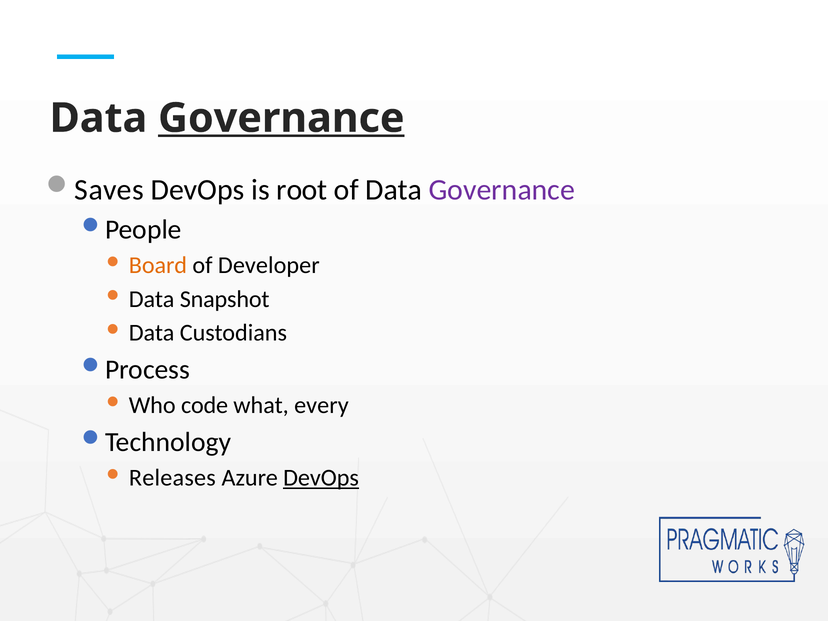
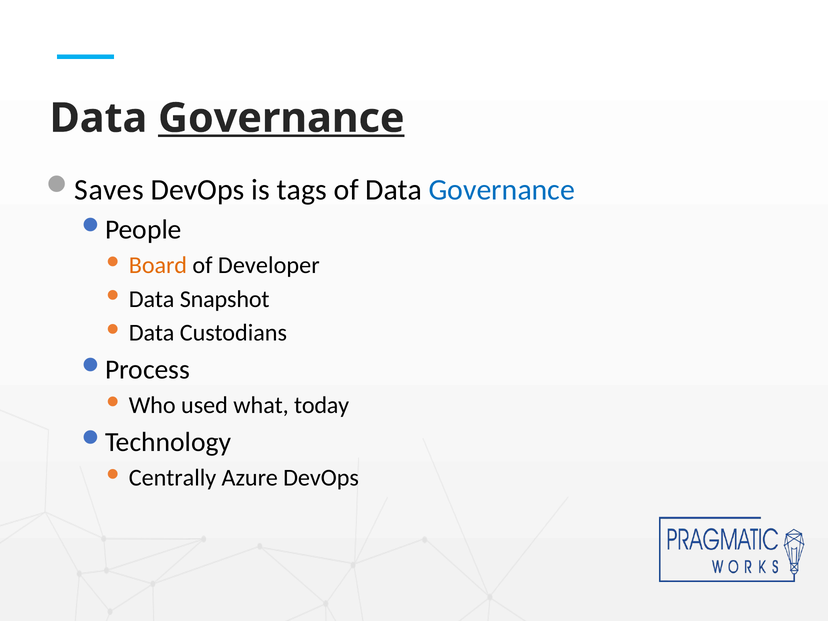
root: root -> tags (302, 190)
Governance colour: purple -> blue (502, 190)
code: code -> used (204, 405)
every: every -> today (322, 405)
Releases: Releases -> Centrally (173, 478)
DevOps underline: present -> none (321, 478)
